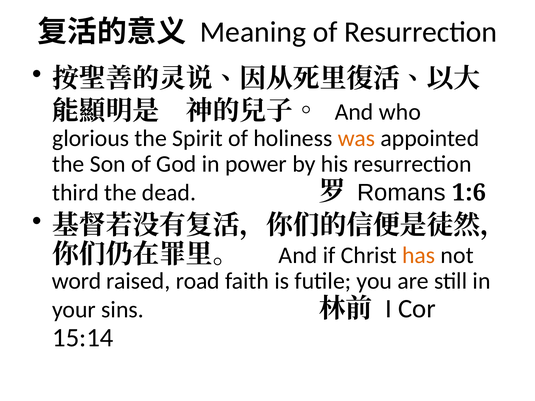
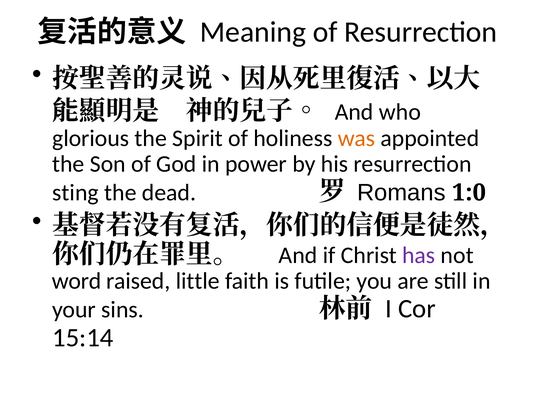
third: third -> sting (75, 193)
1:6: 1:6 -> 1:0 (469, 193)
has colour: orange -> purple (419, 255)
road: road -> little (198, 281)
